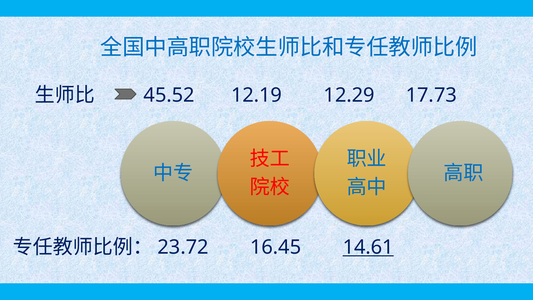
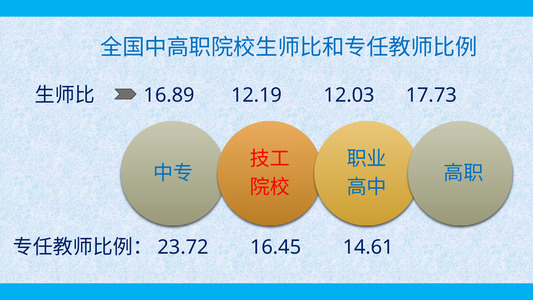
45.52: 45.52 -> 16.89 (169, 95)
12.29: 12.29 -> 12.03 (349, 95)
14.61 underline: present -> none (368, 247)
